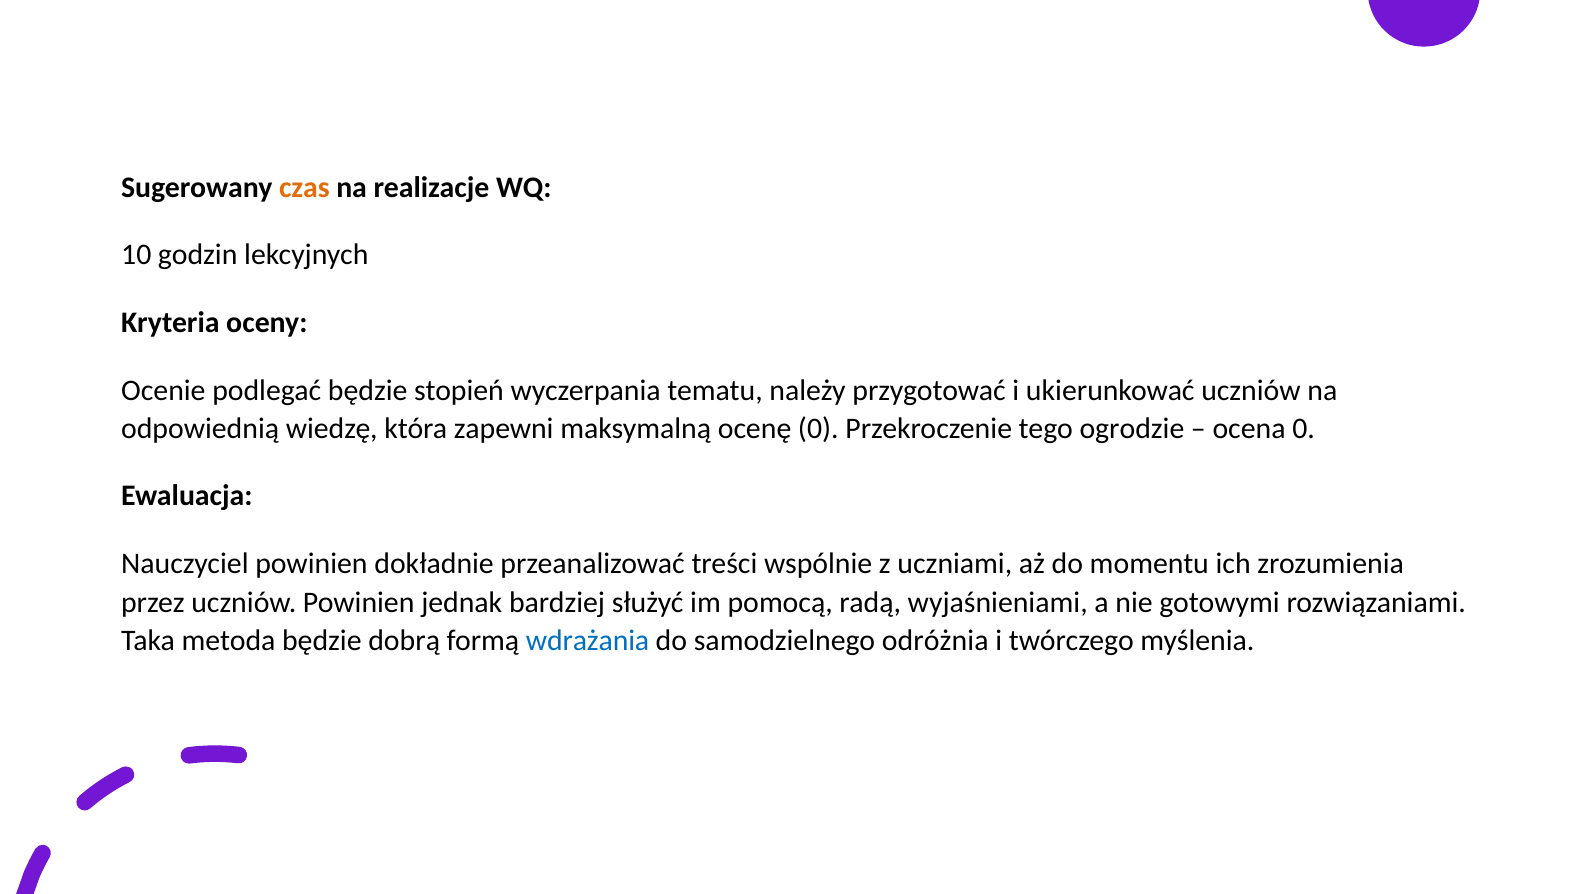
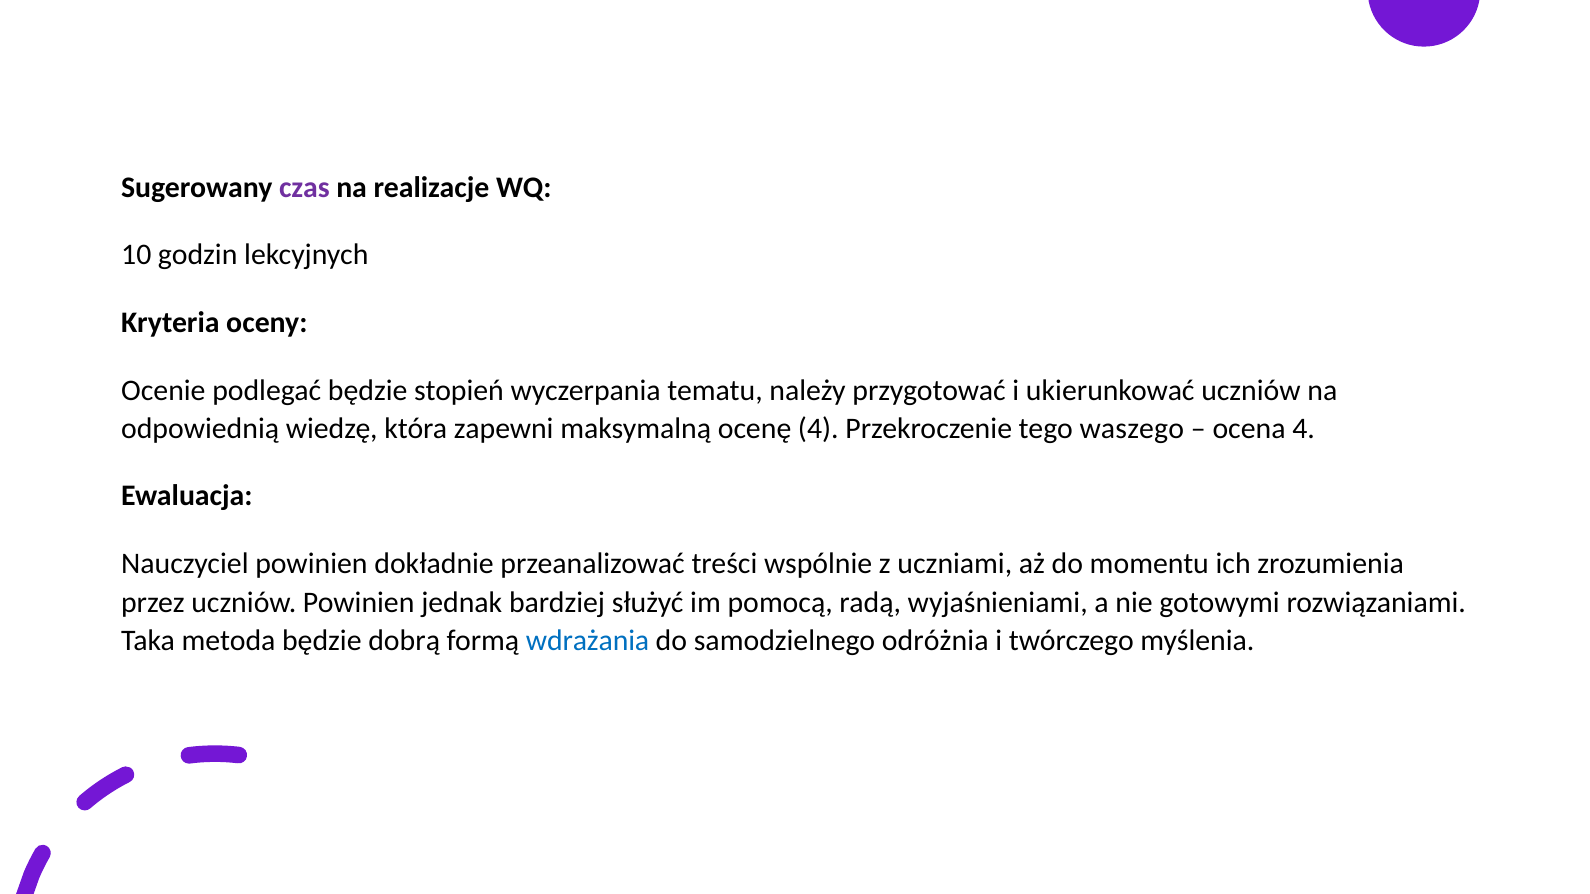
czas colour: orange -> purple (304, 187)
ocenę 0: 0 -> 4 (818, 428)
ogrodzie: ogrodzie -> waszego (1132, 428)
ocena 0: 0 -> 4 (1304, 428)
